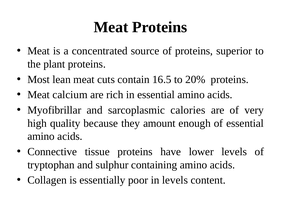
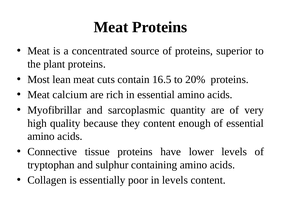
calories: calories -> quantity (188, 110)
they amount: amount -> content (159, 123)
